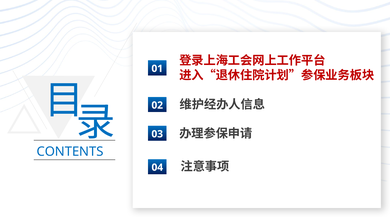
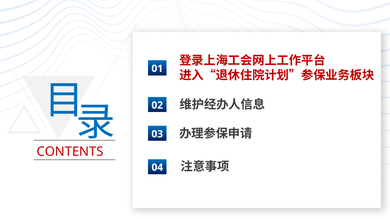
CONTENTS colour: blue -> red (70, 152)
